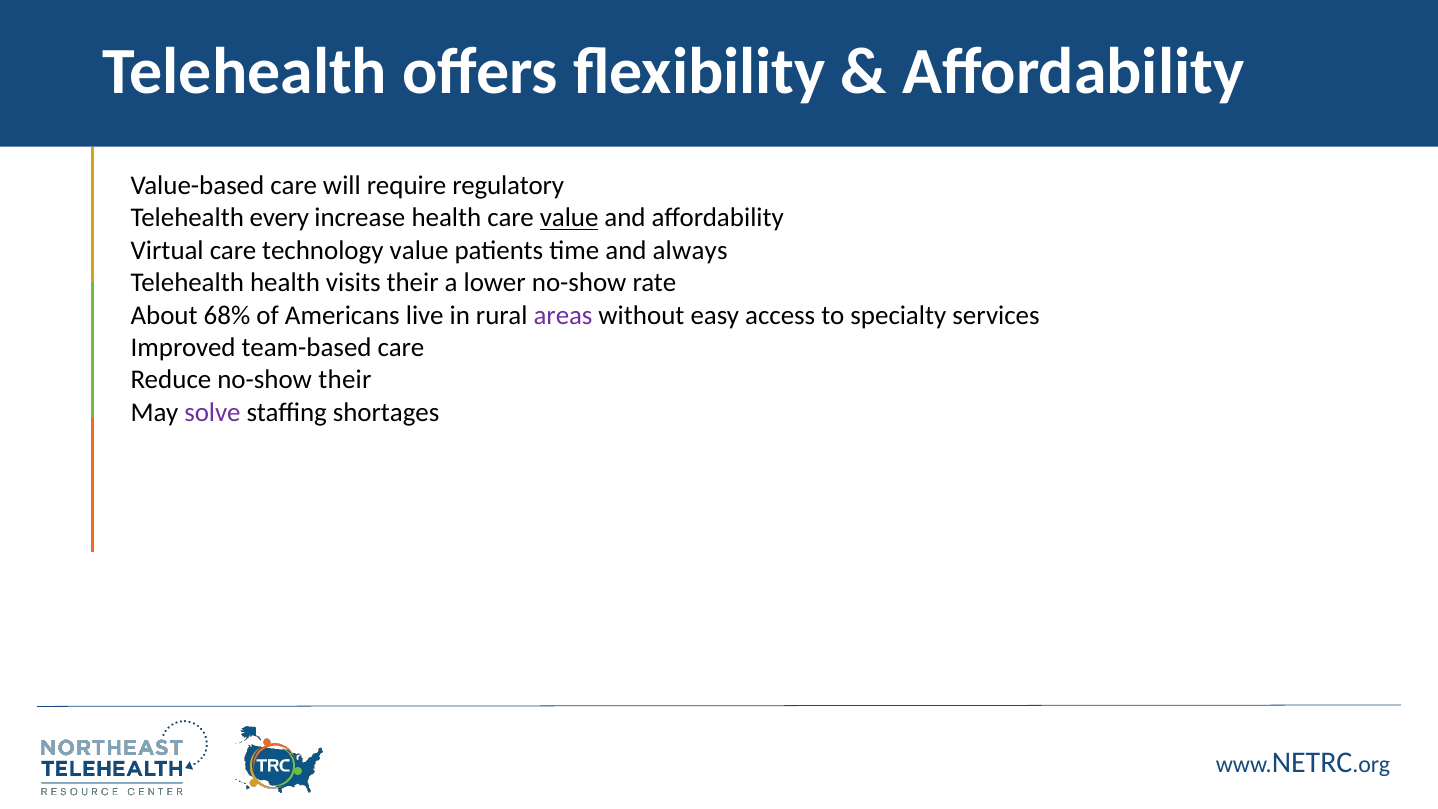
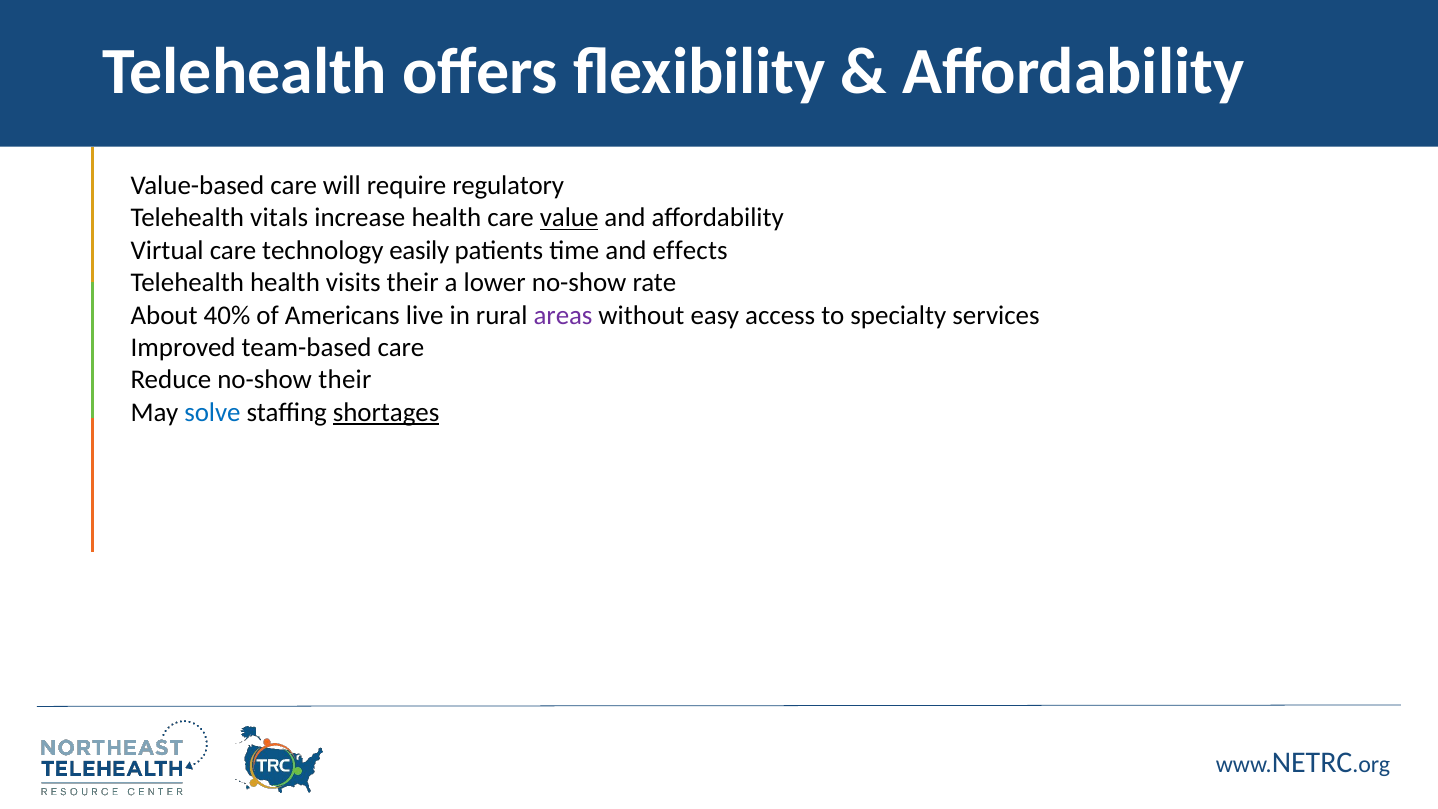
every: every -> vitals (279, 218)
technology value: value -> easily (419, 250)
always: always -> effects (690, 250)
68%: 68% -> 40% (227, 315)
solve colour: purple -> blue (212, 412)
shortages underline: none -> present (386, 412)
